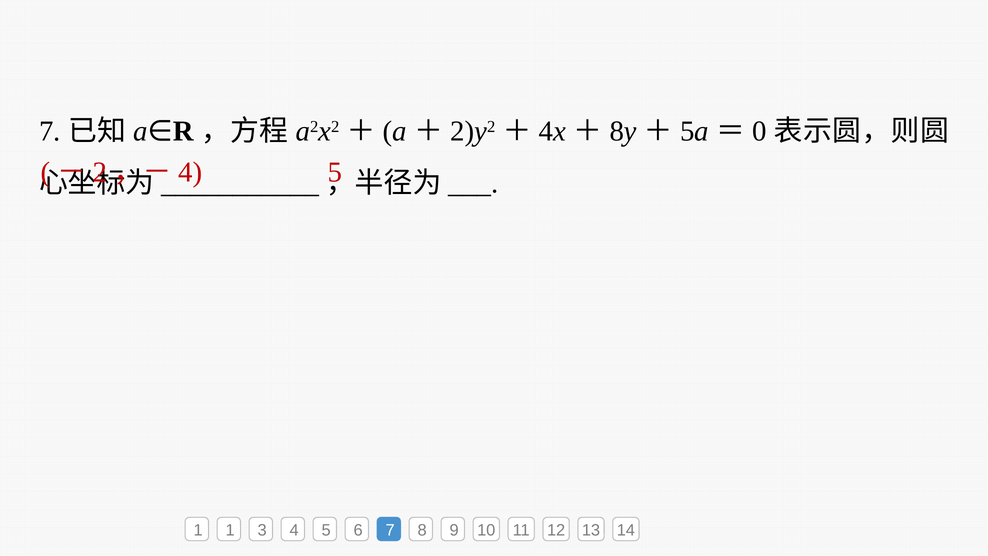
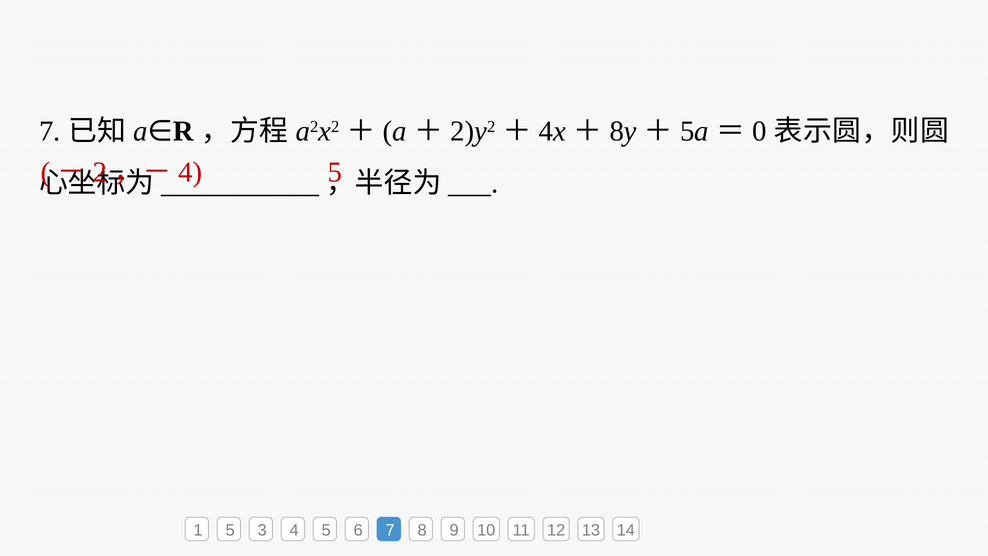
1 1: 1 -> 5 (230, 530)
